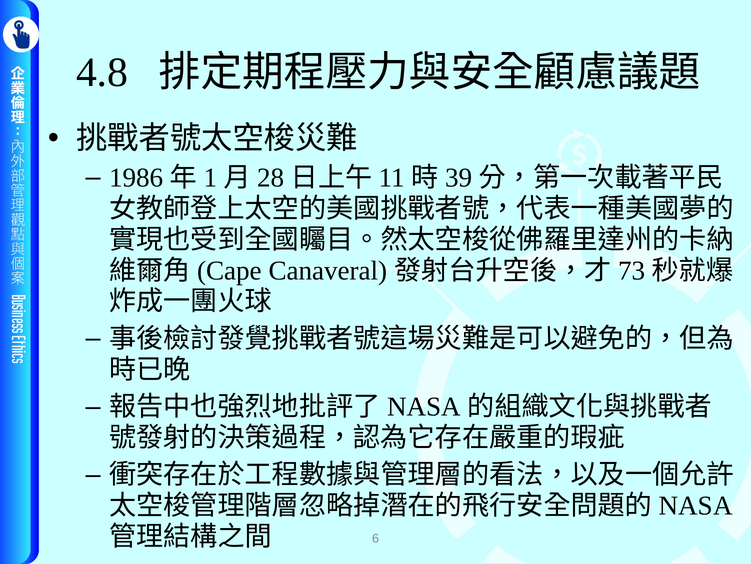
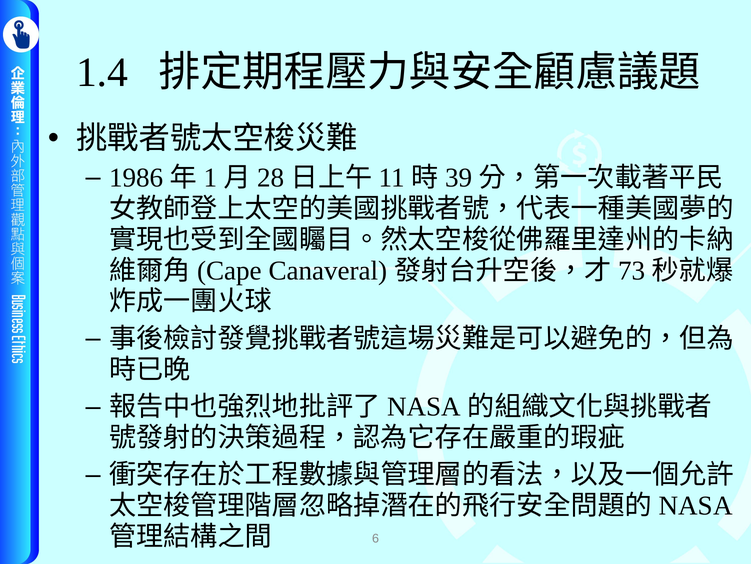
4.8: 4.8 -> 1.4 (102, 72)
